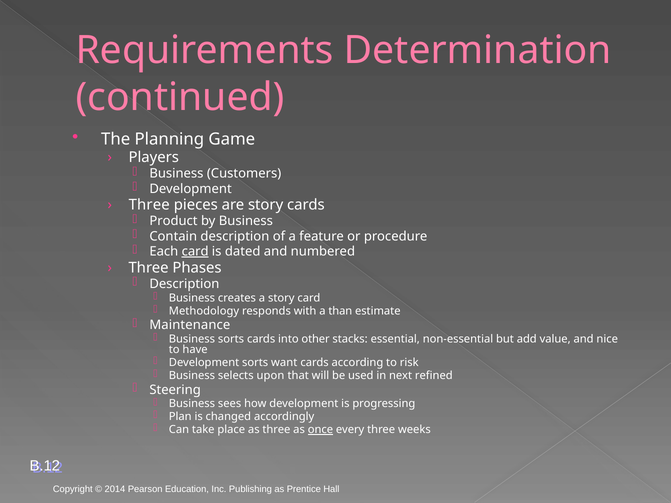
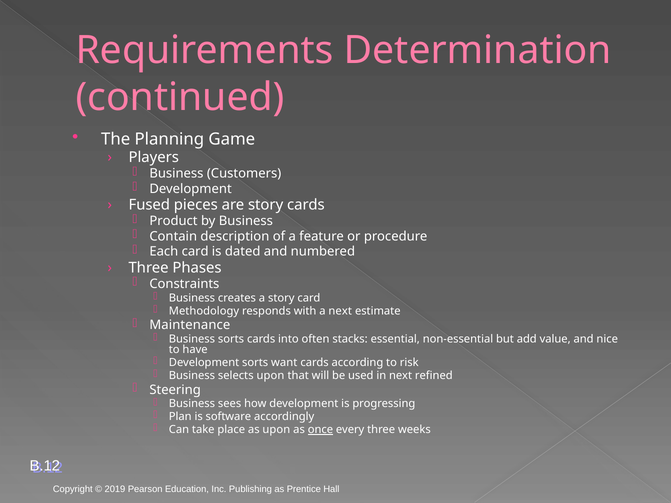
Three: Three -> Fused (149, 205)
card underline: present -> none (195, 252)
Description: Description -> Constraints (184, 284)
a than: than -> next (340, 311)
other: other -> often (316, 339)
changed: changed -> software (228, 417)
as three: three -> upon (276, 430)
2014: 2014 -> 2019 (115, 489)
